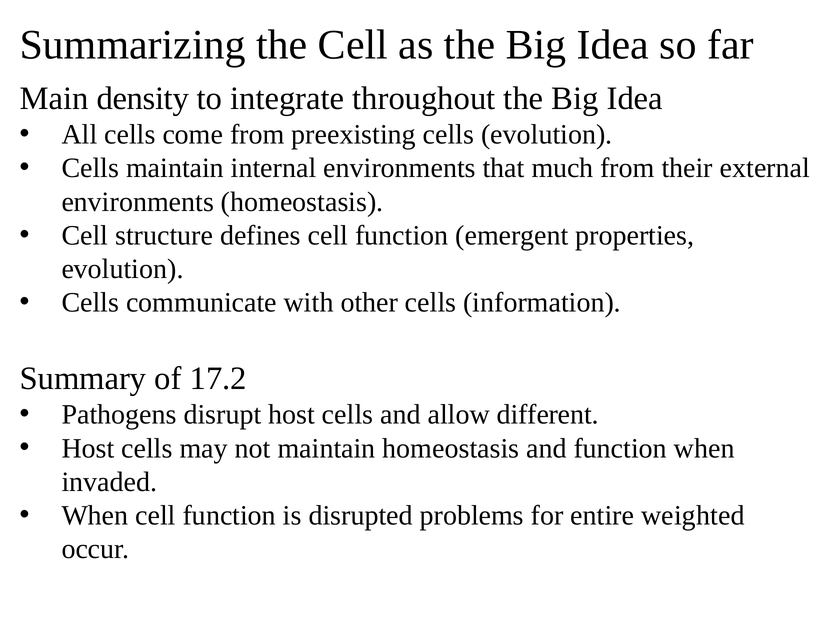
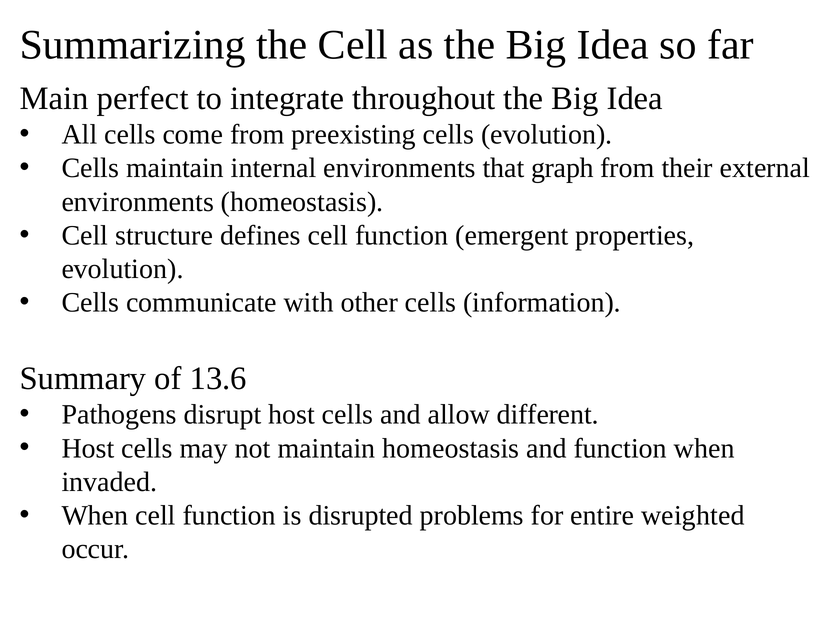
density: density -> perfect (143, 99)
much: much -> graph (562, 168)
17.2: 17.2 -> 13.6 (218, 379)
